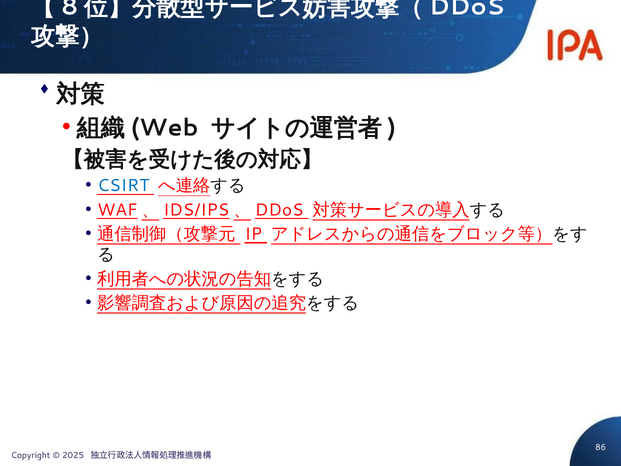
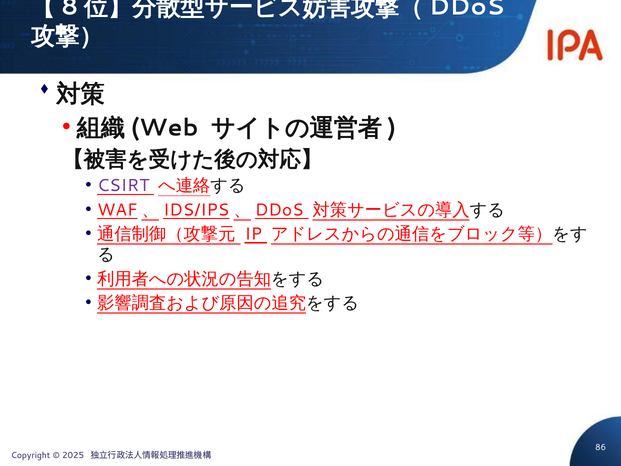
CSIRT colour: blue -> purple (123, 186)
